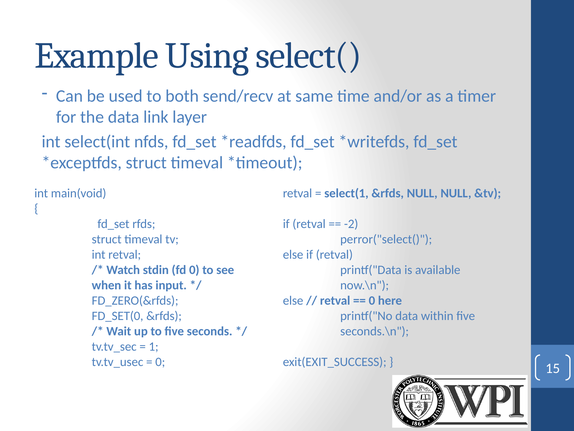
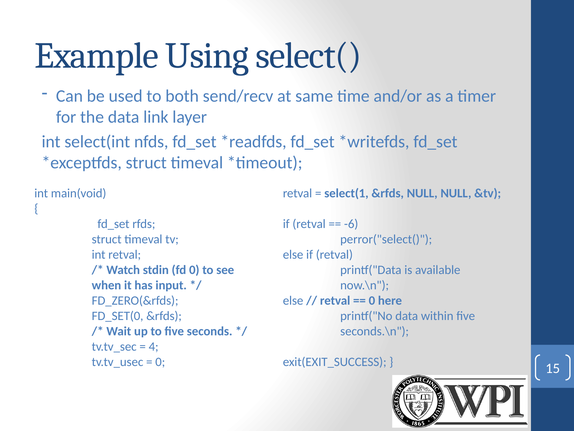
-2: -2 -> -6 (351, 224)
1: 1 -> 4 (154, 346)
